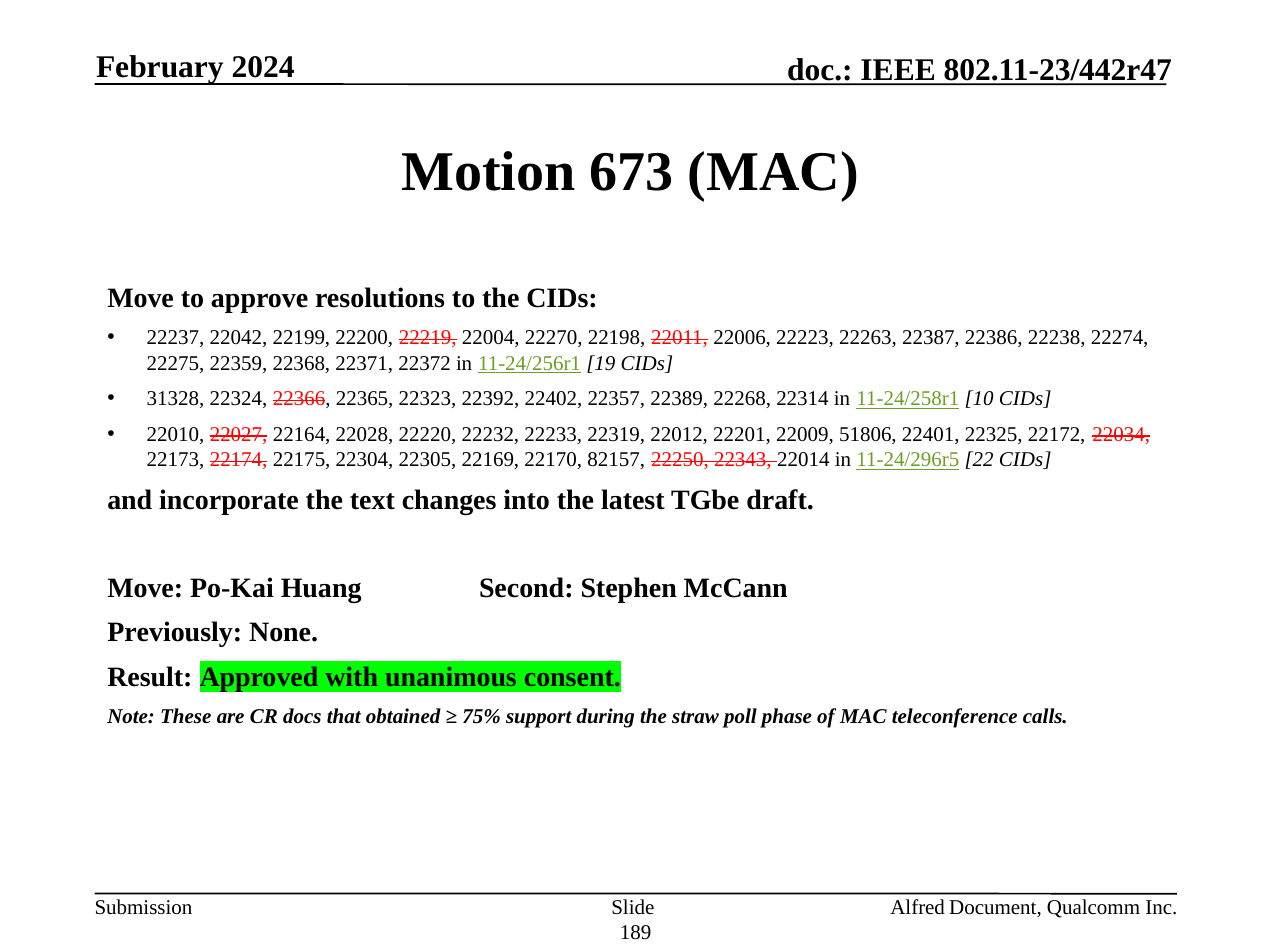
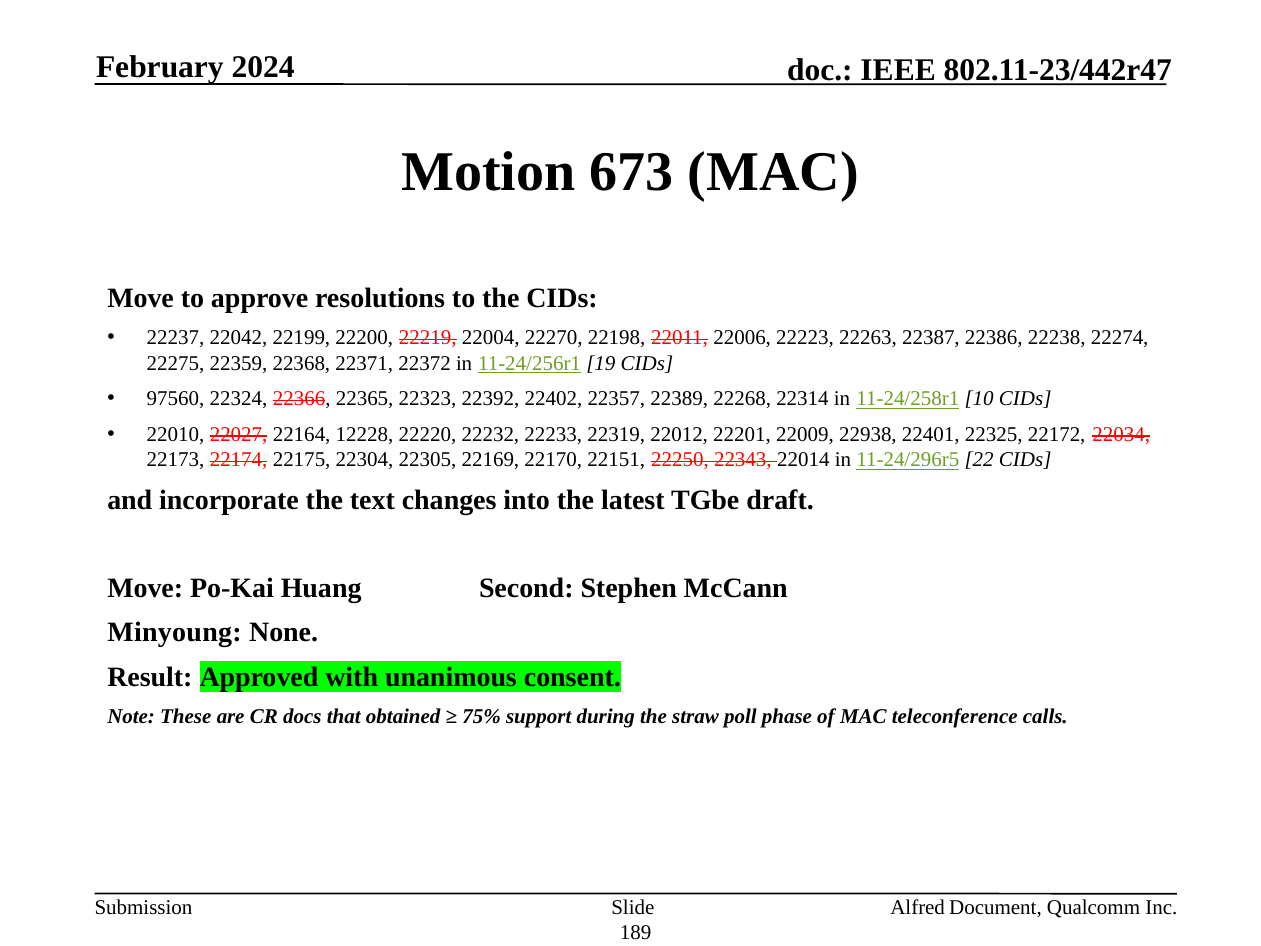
31328: 31328 -> 97560 (176, 399)
22028: 22028 -> 12228 (365, 434)
51806: 51806 -> 22938 (868, 434)
82157: 82157 -> 22151 (616, 460)
Previously: Previously -> Minyoung (175, 633)
